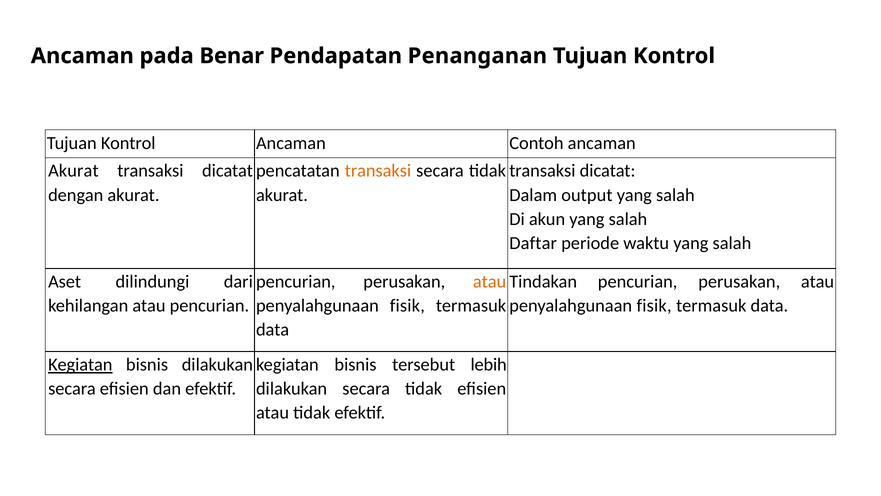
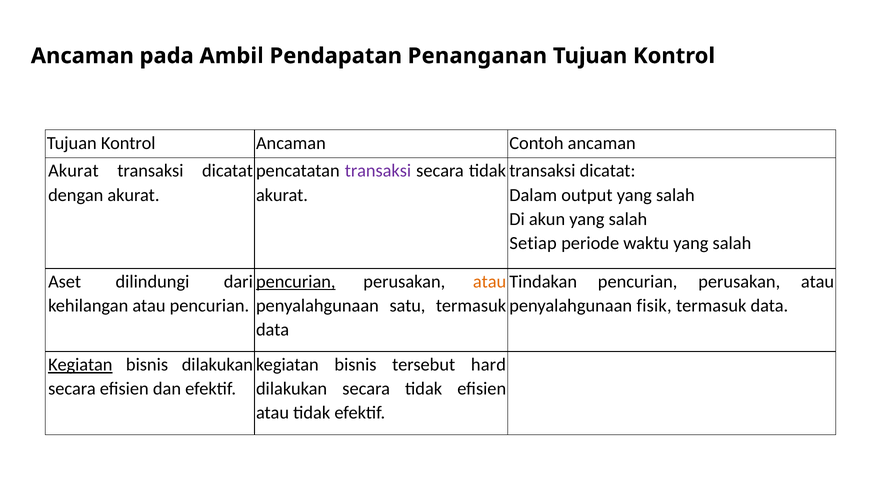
Benar: Benar -> Ambil (232, 56)
transaksi colour: orange -> purple (378, 171)
Daftar: Daftar -> Setiap (533, 243)
pencurian underline: none -> present (296, 281)
fisik: fisik -> satu (407, 305)
lebih: lebih -> hard (488, 364)
